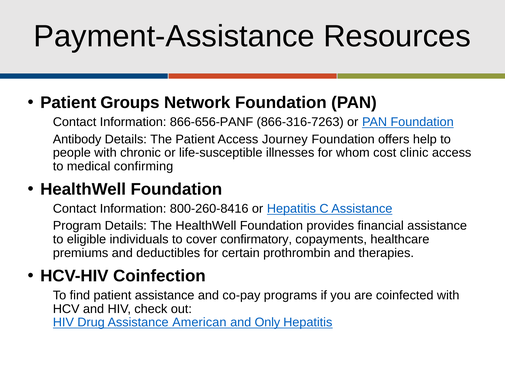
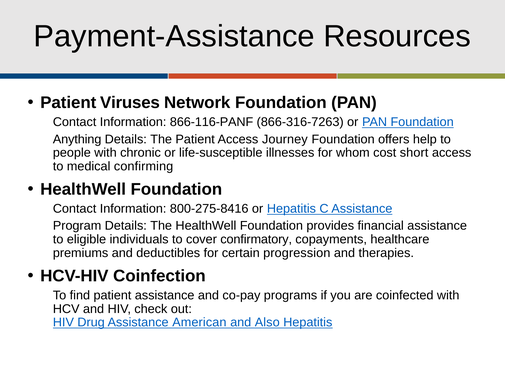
Groups: Groups -> Viruses (130, 103)
866-656-PANF: 866-656-PANF -> 866-116-PANF (212, 122)
Antibody: Antibody -> Anything (77, 139)
clinic: clinic -> short (414, 153)
800-260-8416: 800-260-8416 -> 800-275-8416 (209, 209)
prothrombin: prothrombin -> progression (297, 254)
Only: Only -> Also (267, 323)
